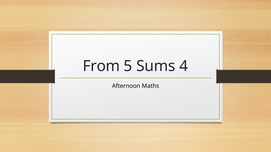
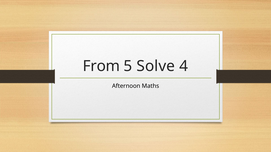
Sums: Sums -> Solve (156, 66)
